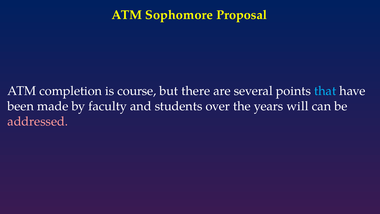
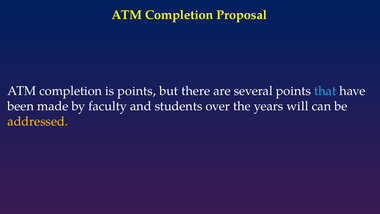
Sophomore: Sophomore -> Completion (179, 15)
is course: course -> points (137, 91)
addressed colour: pink -> yellow (38, 121)
